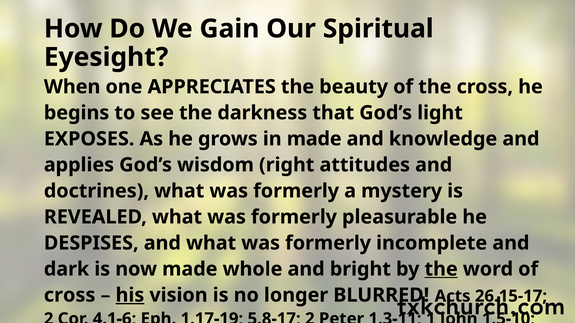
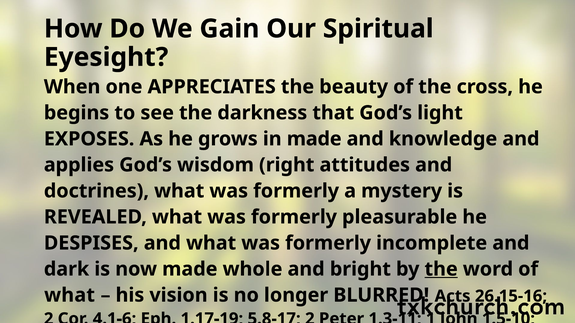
cross: cross -> what (70, 296)
his underline: present -> none (130, 296)
26.15-17: 26.15-17 -> 26.15-16 (511, 296)
